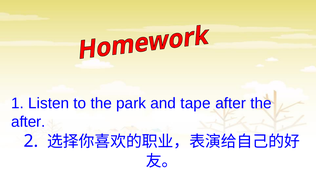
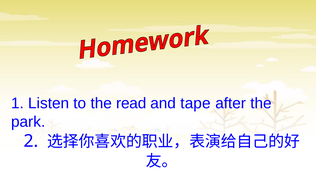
park: park -> read (131, 103)
after: after -> park (28, 122)
